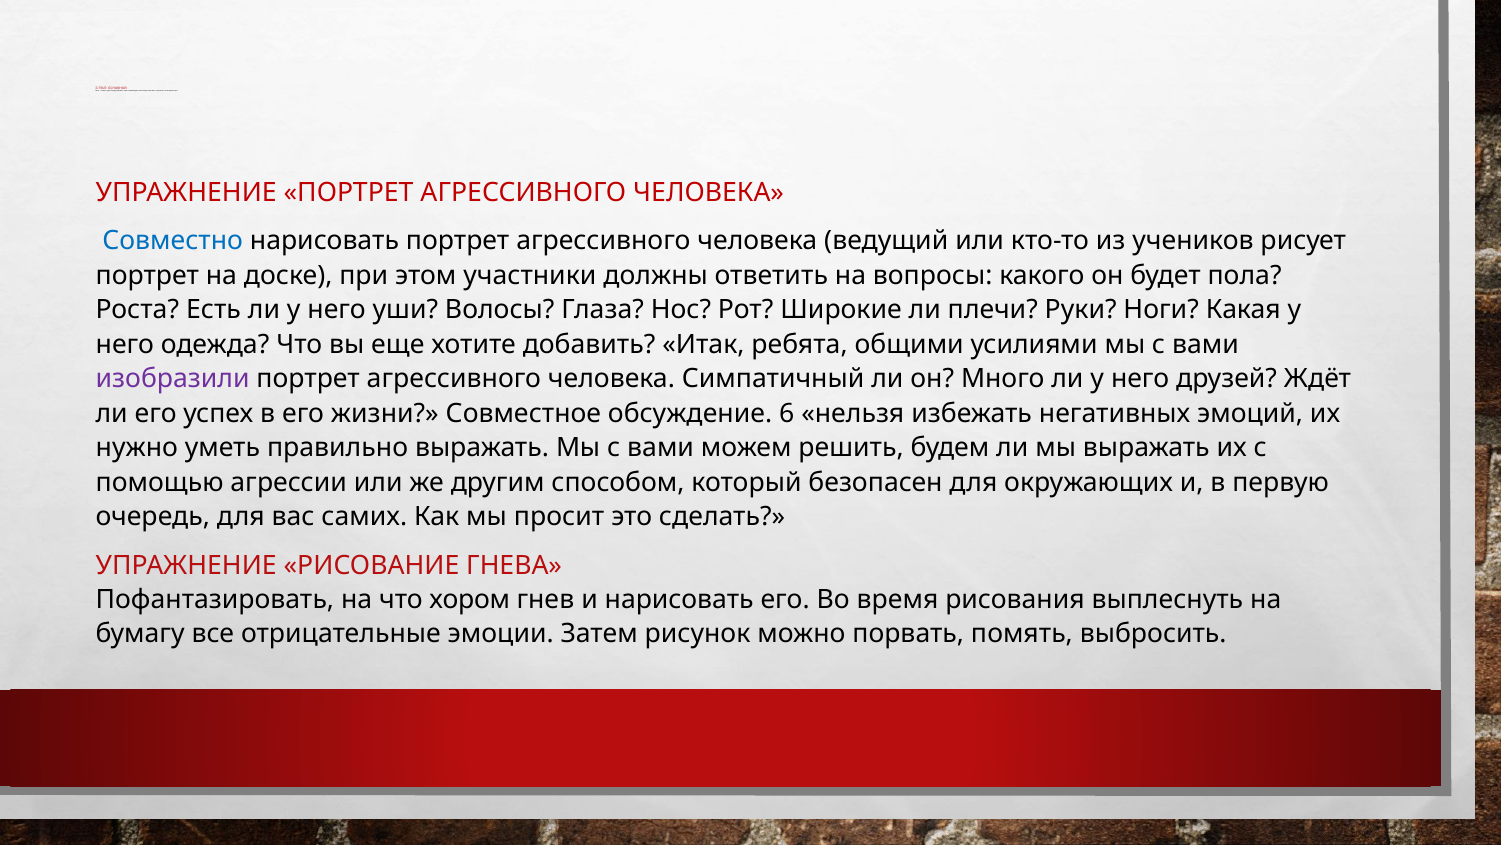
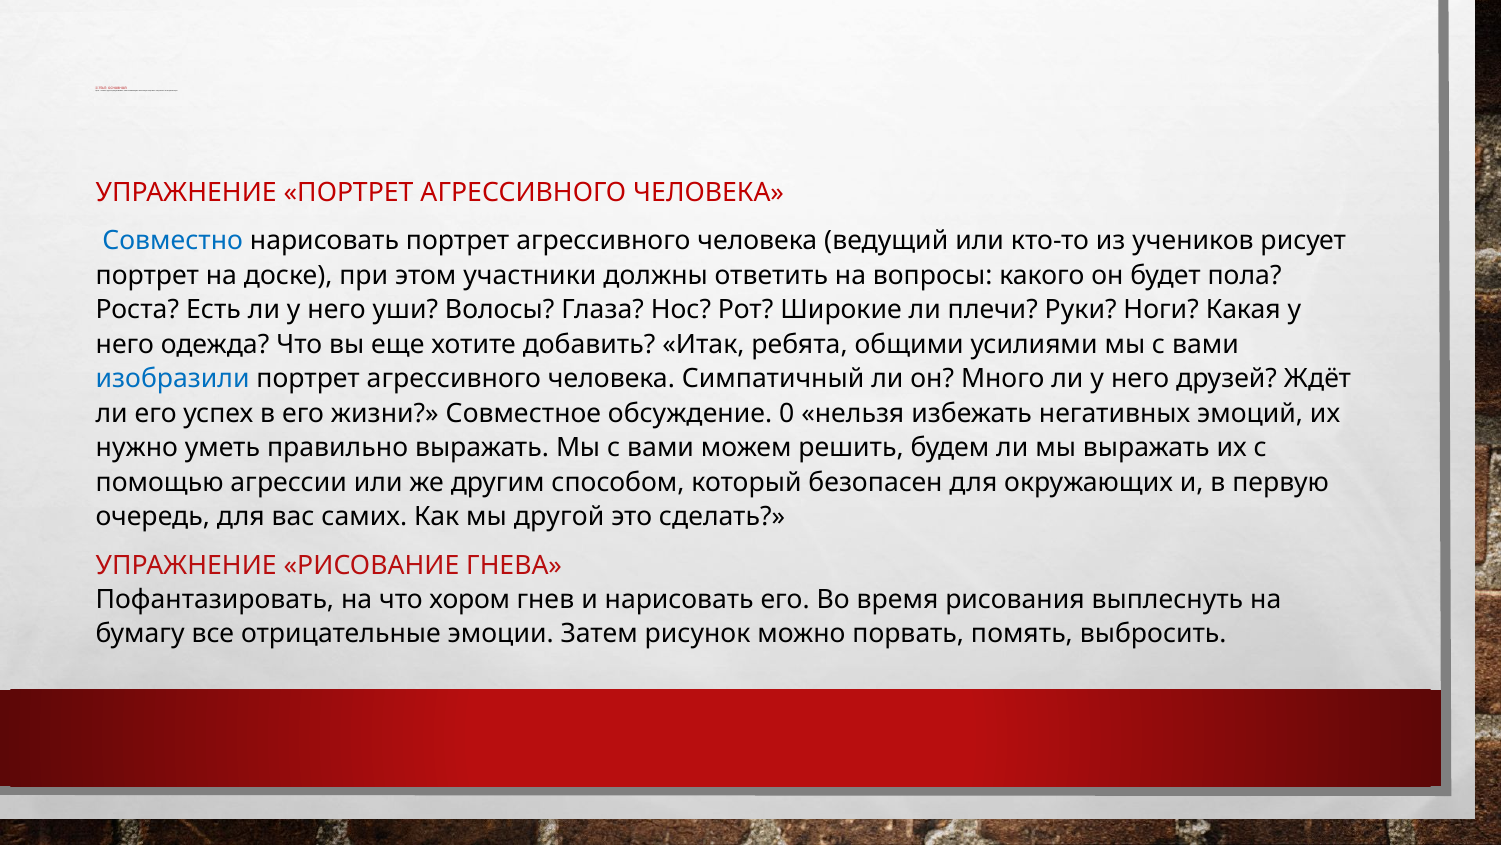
изобразили colour: purple -> blue (173, 379)
6: 6 -> 0 (787, 413)
просит: просит -> другой (559, 516)
